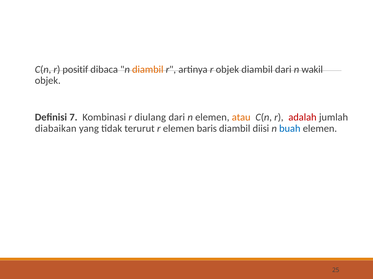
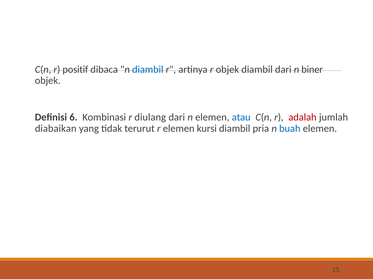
diambil colour: orange -> blue (148, 70)
wakil: wakil -> biner (312, 70)
7: 7 -> 6 (73, 118)
atau colour: orange -> blue (241, 118)
baris: baris -> kursi (207, 129)
diisi: diisi -> pria (261, 129)
